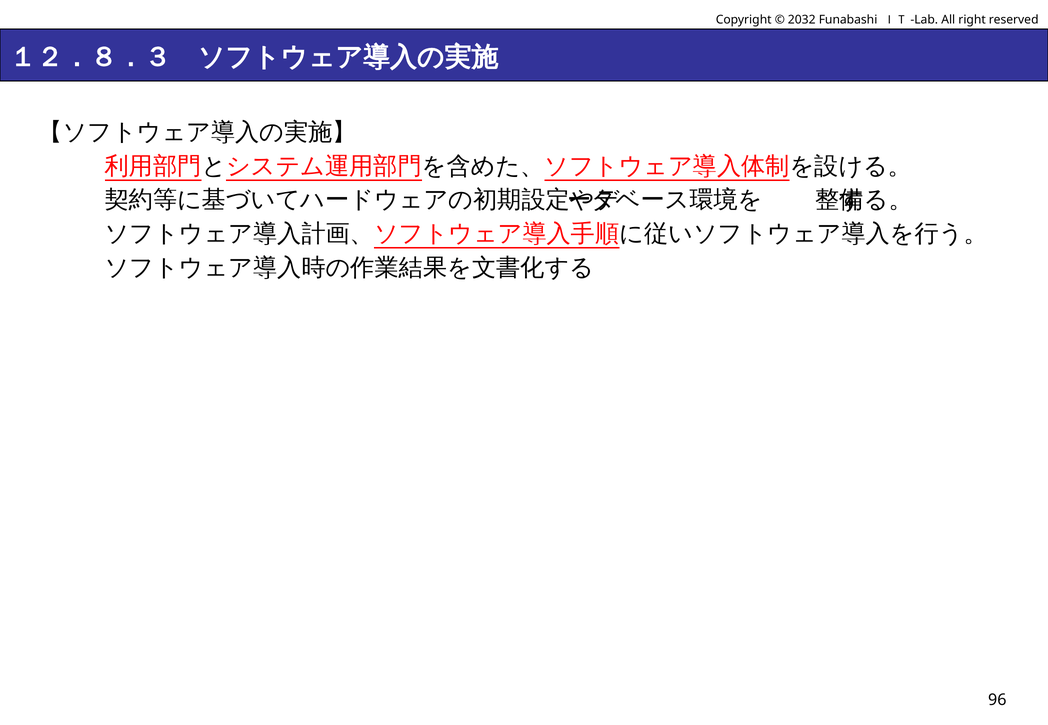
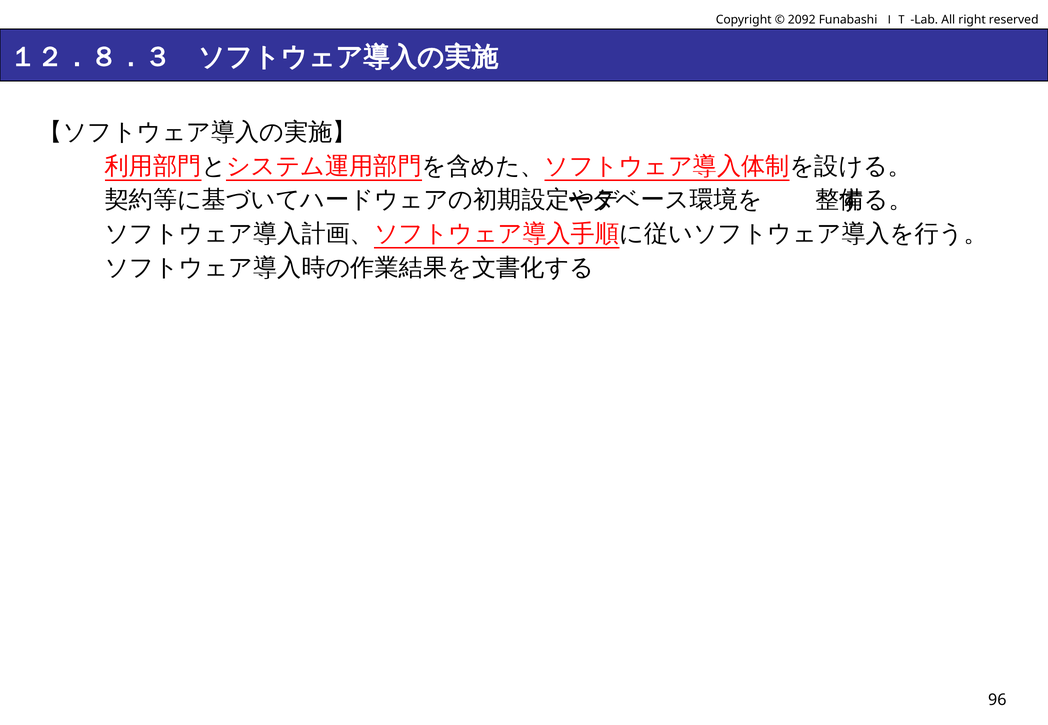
2032: 2032 -> 2092 (802, 20)
